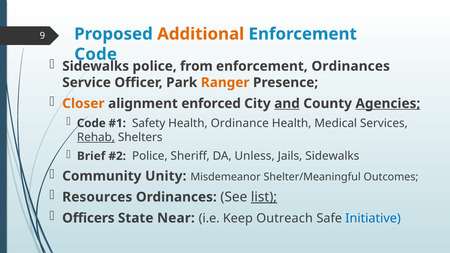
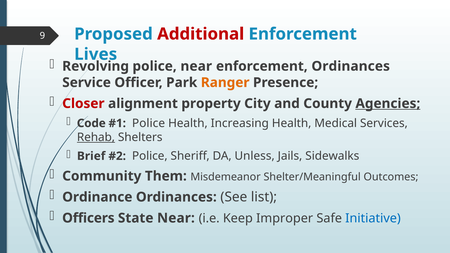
Additional colour: orange -> red (201, 34)
Code: Code -> Lives (96, 54)
Sidewalks: Sidewalks -> Revolving (96, 66)
police from: from -> near (196, 66)
Closer colour: orange -> red (83, 104)
enforced: enforced -> property (211, 104)
and underline: present -> none (287, 104)
Safety: Safety -> Police (149, 123)
Ordinance: Ordinance -> Increasing (240, 123)
Unity: Unity -> Them (166, 176)
Resources: Resources -> Ordinance (97, 197)
list underline: present -> none (264, 197)
Outreach: Outreach -> Improper (285, 218)
